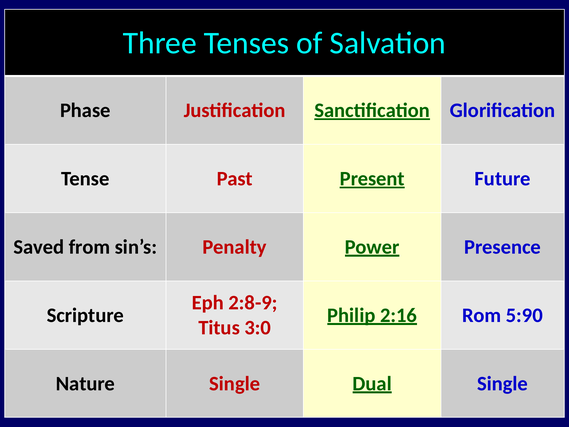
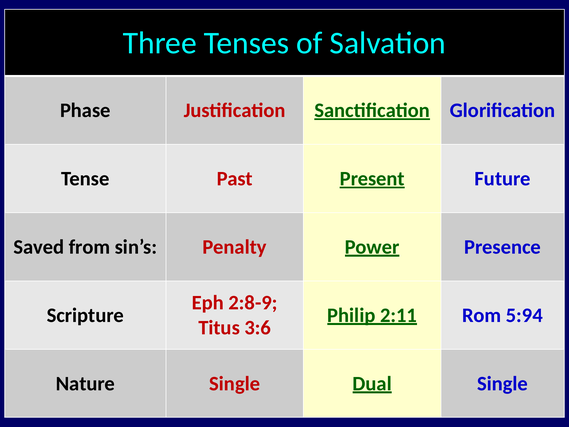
2:16: 2:16 -> 2:11 (399, 315)
5:90: 5:90 -> 5:94 (524, 315)
3:0: 3:0 -> 3:6 (258, 328)
